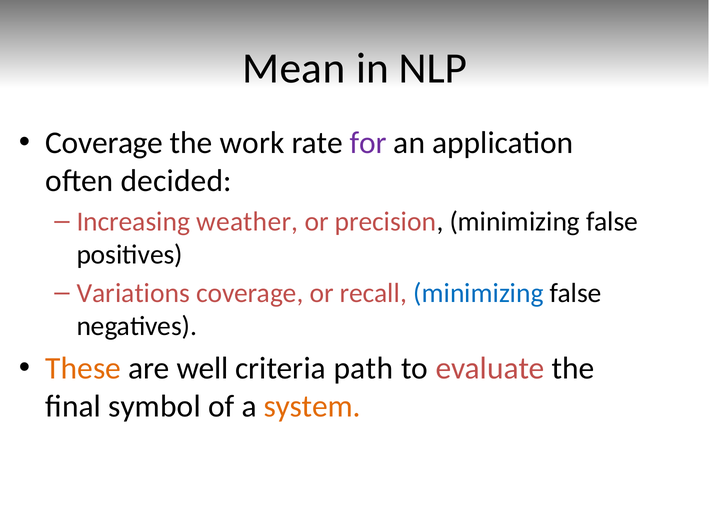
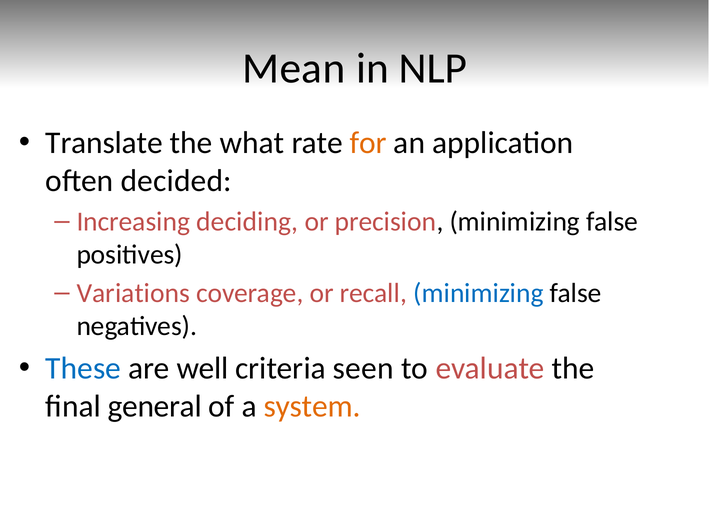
Coverage: Coverage -> Translate (104, 143)
work: work -> what (252, 143)
for colour: purple -> orange (368, 143)
weather: weather -> deciding (247, 221)
These colour: orange -> blue (83, 368)
path: path -> seen (363, 368)
symbol: symbol -> general (155, 406)
